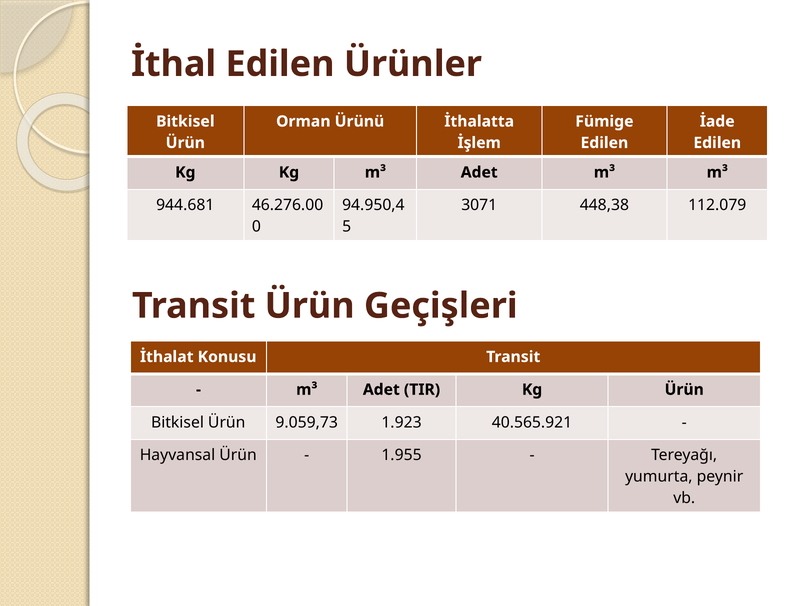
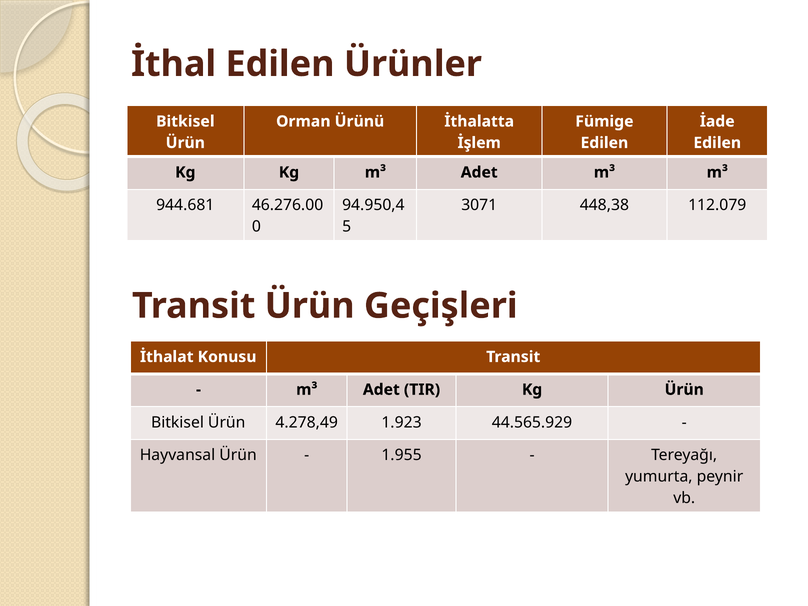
9.059,73: 9.059,73 -> 4.278,49 (307, 422)
40.565.921: 40.565.921 -> 44.565.929 (532, 422)
